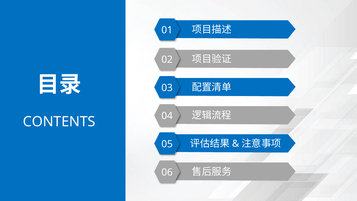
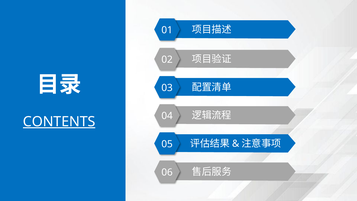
CONTENTS underline: none -> present (59, 122)
